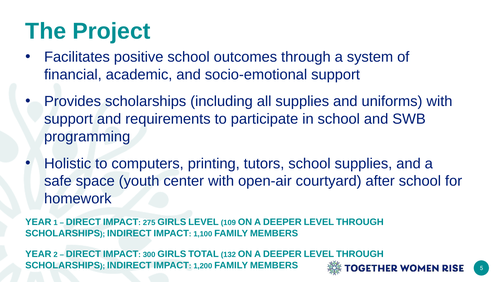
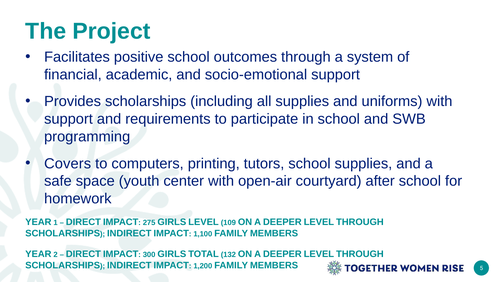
Holistic: Holistic -> Covers (68, 164)
